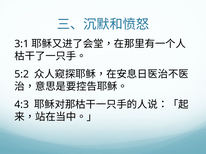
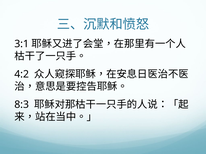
5:2: 5:2 -> 4:2 (22, 74)
4:3: 4:3 -> 8:3 (22, 105)
